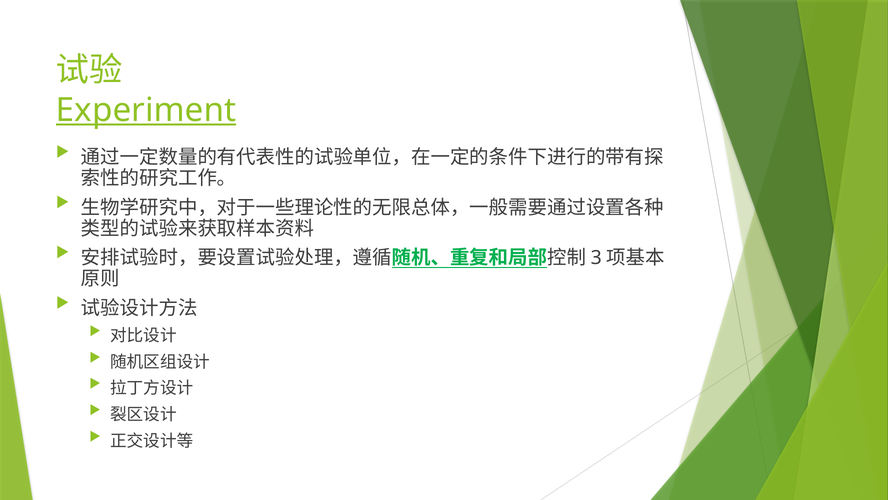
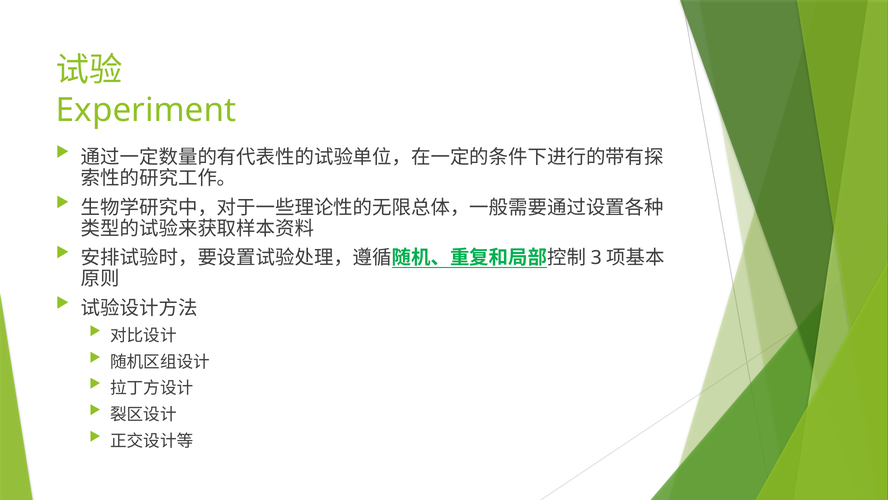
Experiment underline: present -> none (146, 110)
